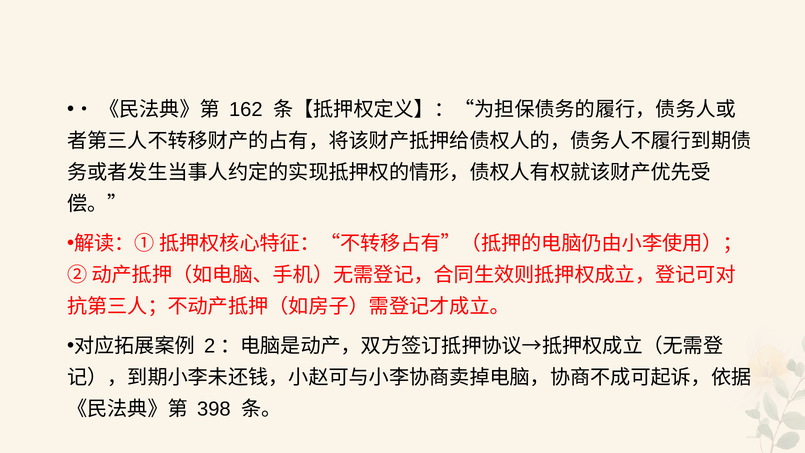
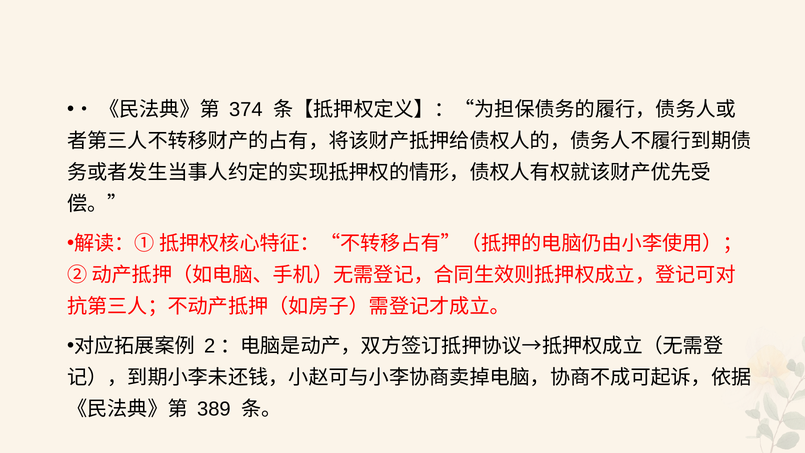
162: 162 -> 374 (246, 110)
398: 398 -> 389 (214, 409)
